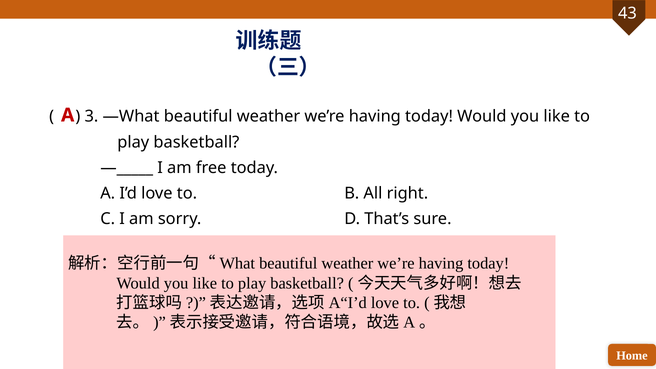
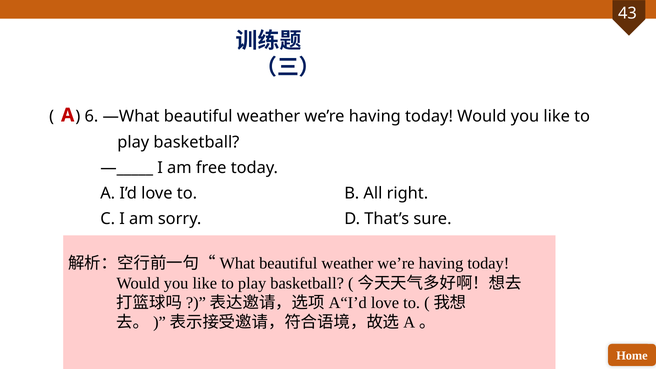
3: 3 -> 6 (91, 117)
